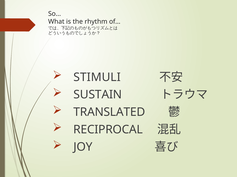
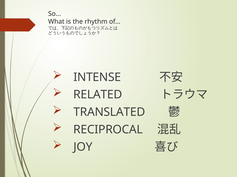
STIMULI: STIMULI -> INTENSE (97, 77)
SUSTAIN: SUSTAIN -> RELATED (98, 95)
